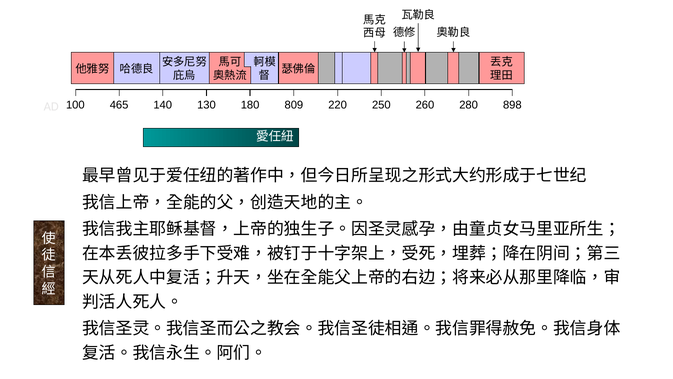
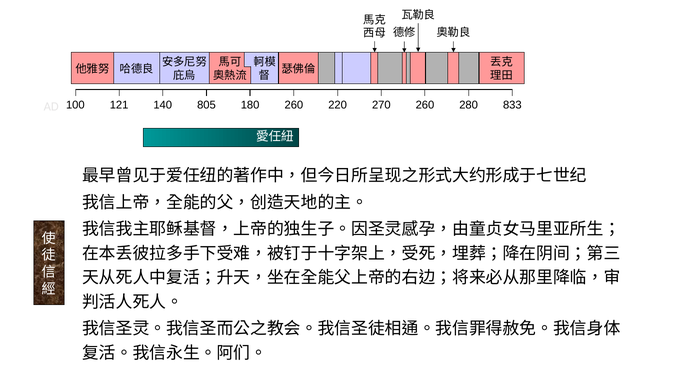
465: 465 -> 121 (119, 105)
130: 130 -> 805 (206, 105)
180 809: 809 -> 260 (294, 105)
250: 250 -> 270 (381, 105)
898: 898 -> 833 (512, 105)
